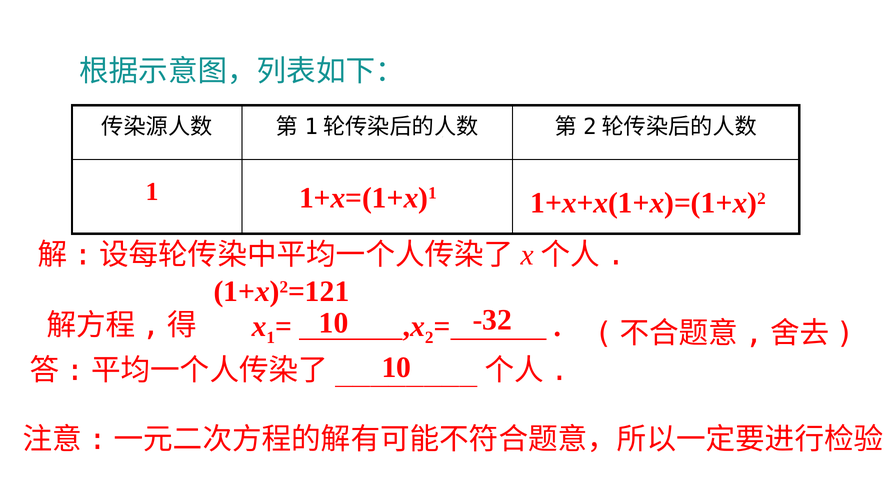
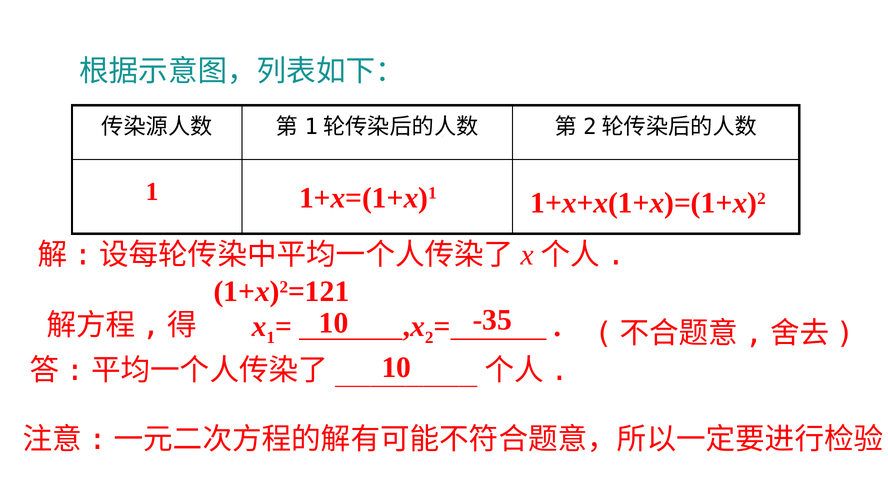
-32: -32 -> -35 (492, 320)
